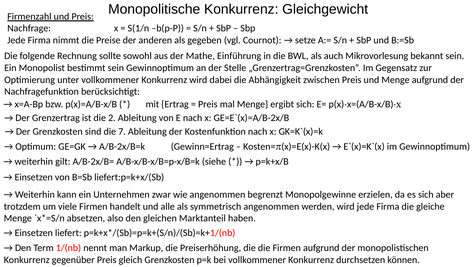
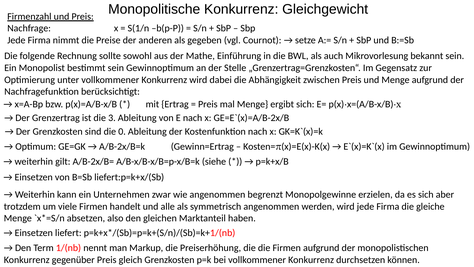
2: 2 -> 3 (112, 118)
7: 7 -> 0 (122, 131)
